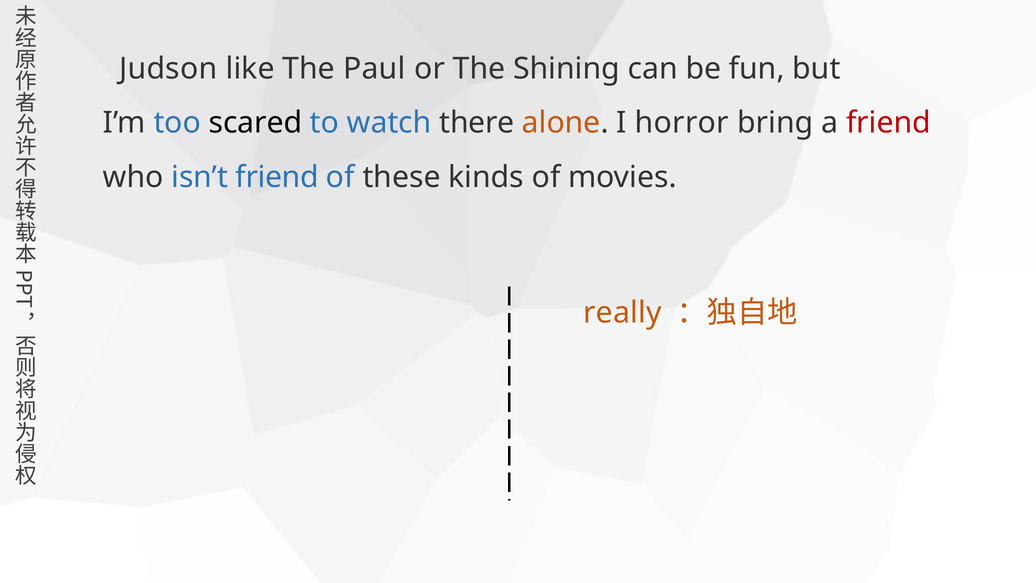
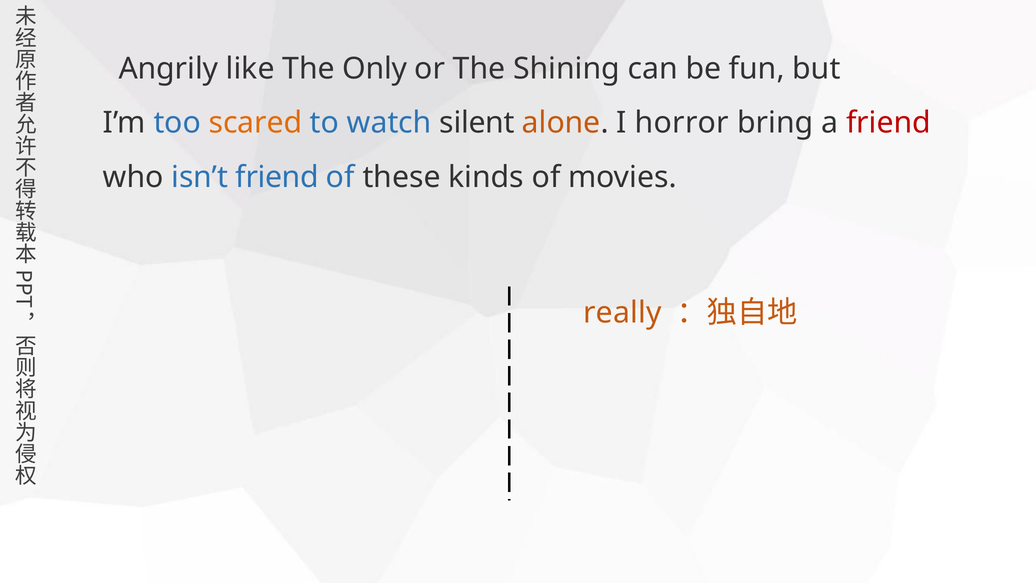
Judson: Judson -> Angrily (168, 69)
Paul: Paul -> Only (375, 69)
scared colour: black -> orange (255, 123)
there: there -> silent (477, 123)
